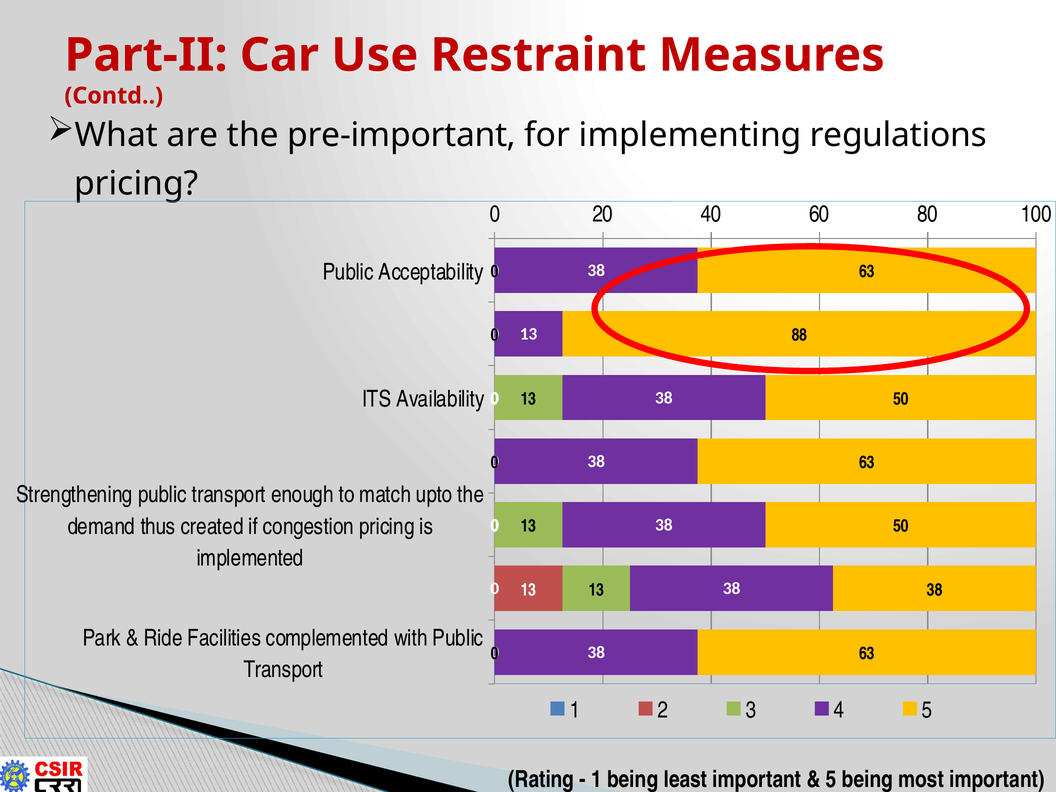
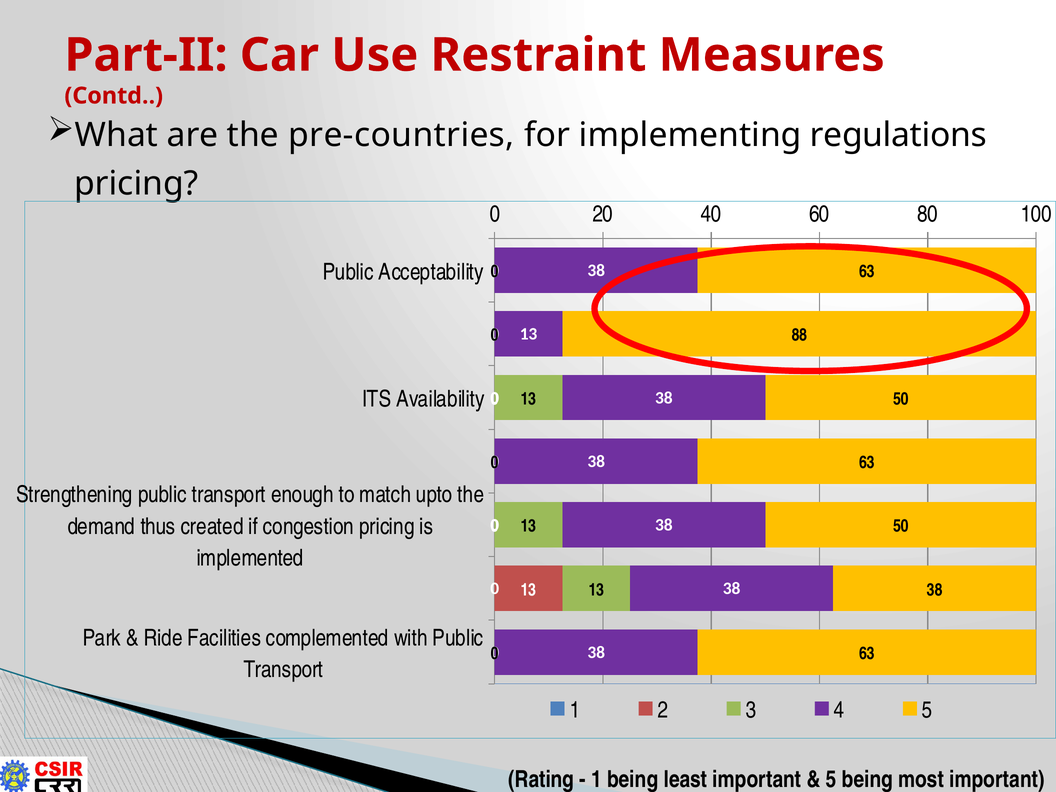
pre-important: pre-important -> pre-countries (401, 135)
